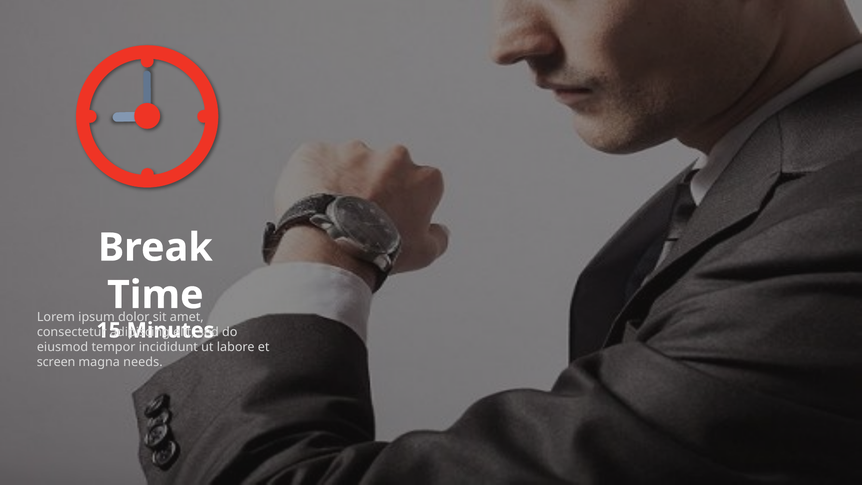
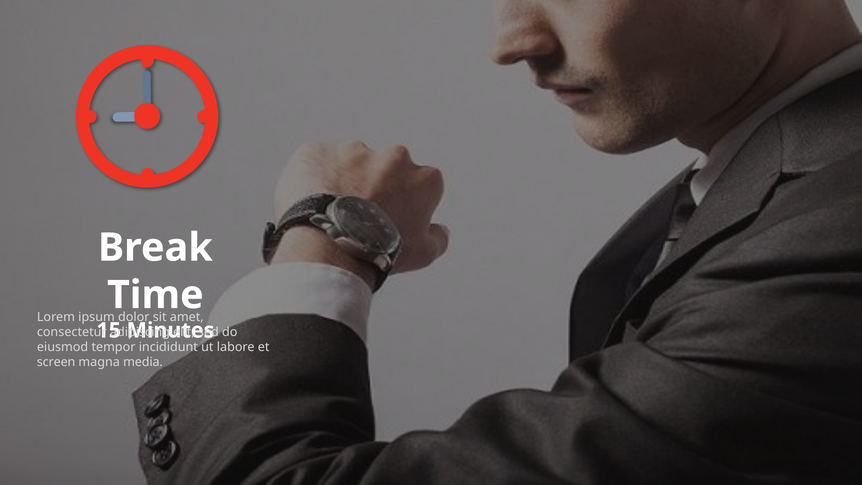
needs: needs -> media (143, 362)
